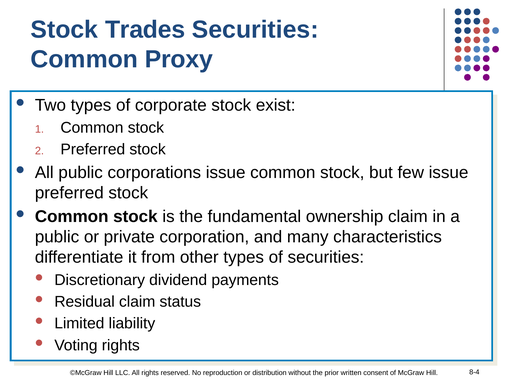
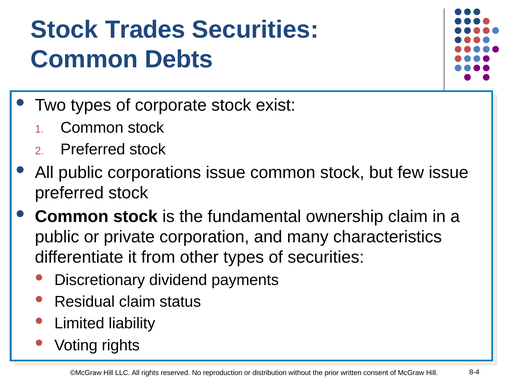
Proxy: Proxy -> Debts (179, 60)
